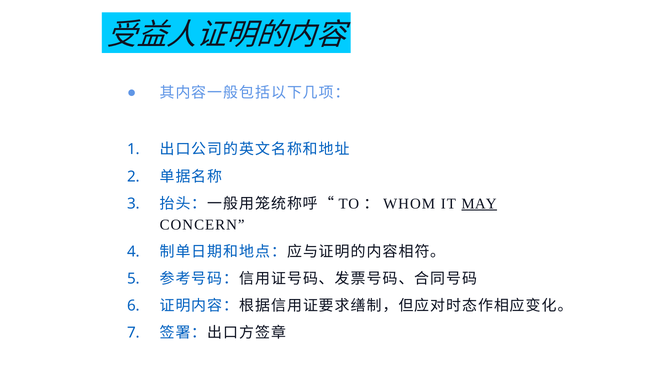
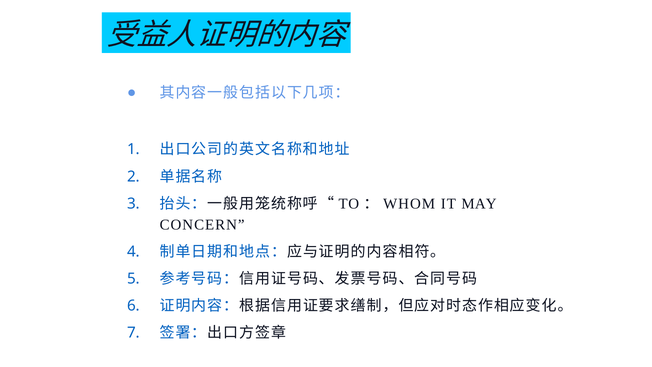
MAY underline: present -> none (479, 204)
